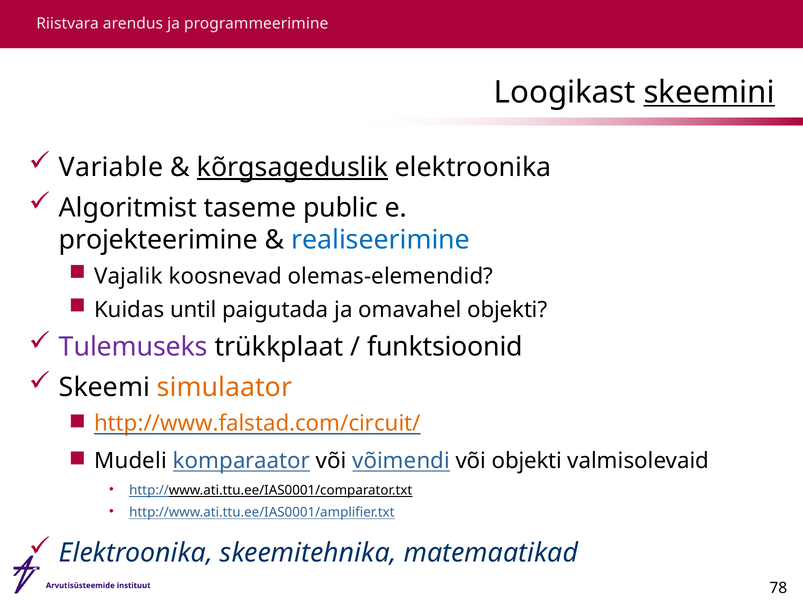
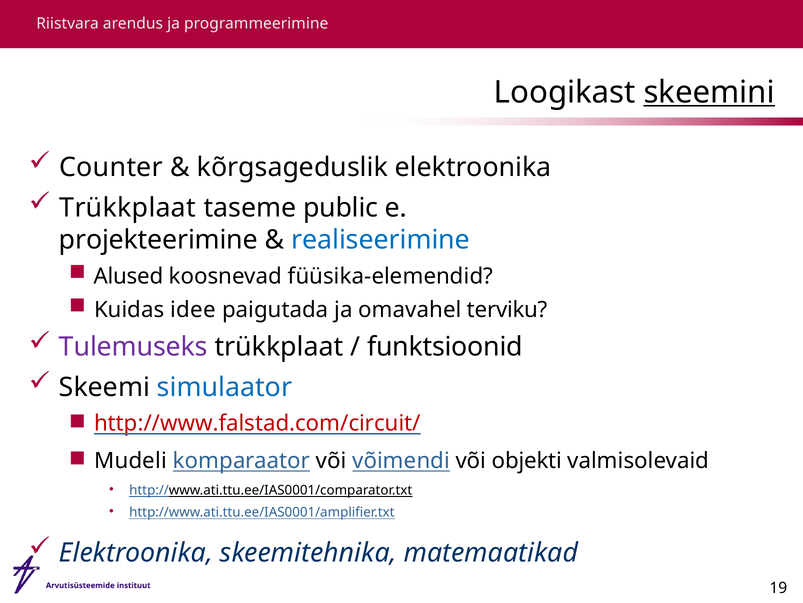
Variable: Variable -> Counter (111, 167)
kõrgsageduslik underline: present -> none (292, 167)
Algoritmist: Algoritmist -> Trükkplaat (128, 207)
Vajalik: Vajalik -> Alused (129, 276)
olemas-elemendid: olemas-elemendid -> füüsika-elemendid (390, 276)
until: until -> idee (193, 309)
omavahel objekti: objekti -> terviku (507, 309)
simulaator colour: orange -> blue (225, 387)
http://www.falstad.com/circuit/ colour: orange -> red (257, 423)
78: 78 -> 19 (778, 588)
